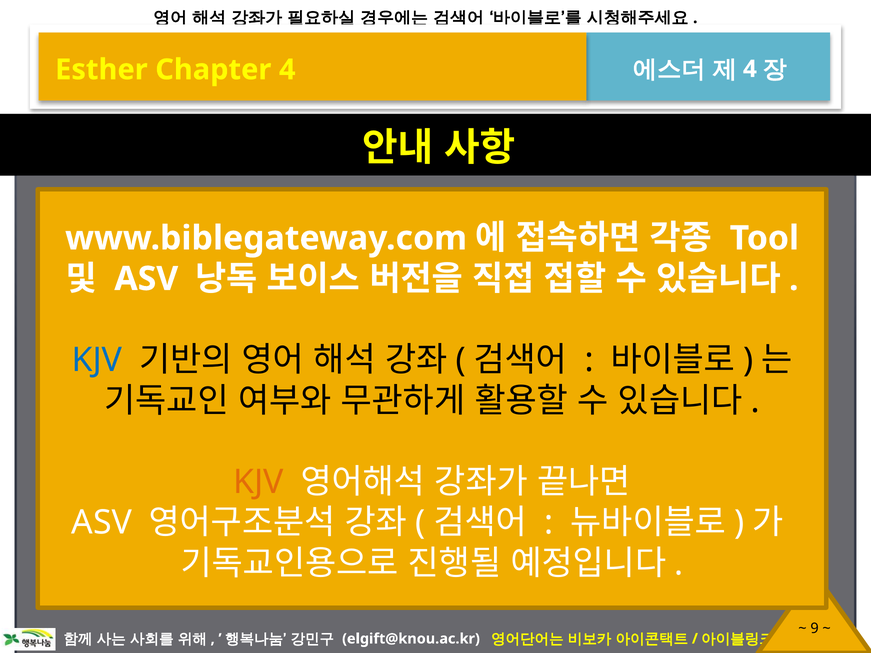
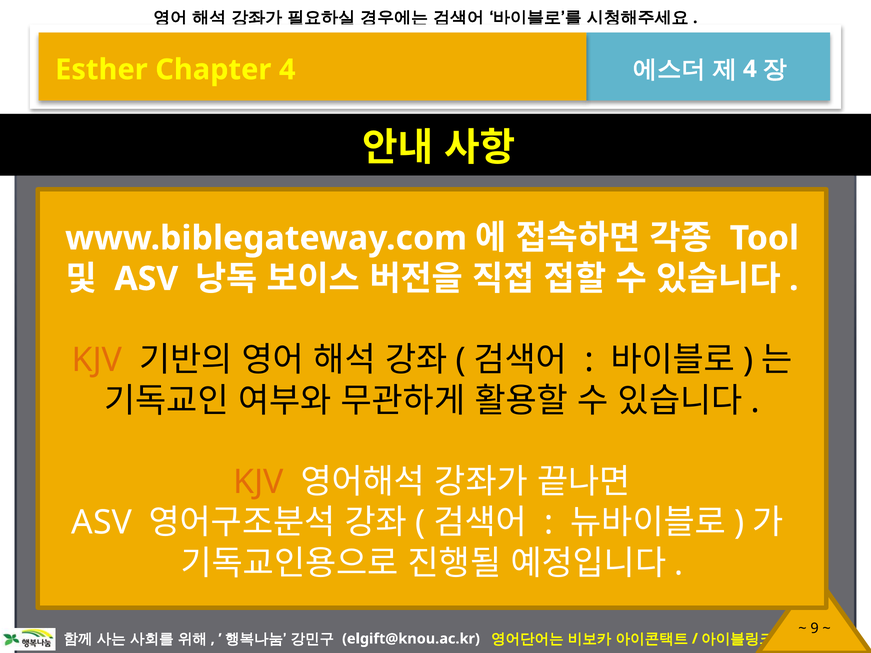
KJV colour: blue -> orange (97, 360)
